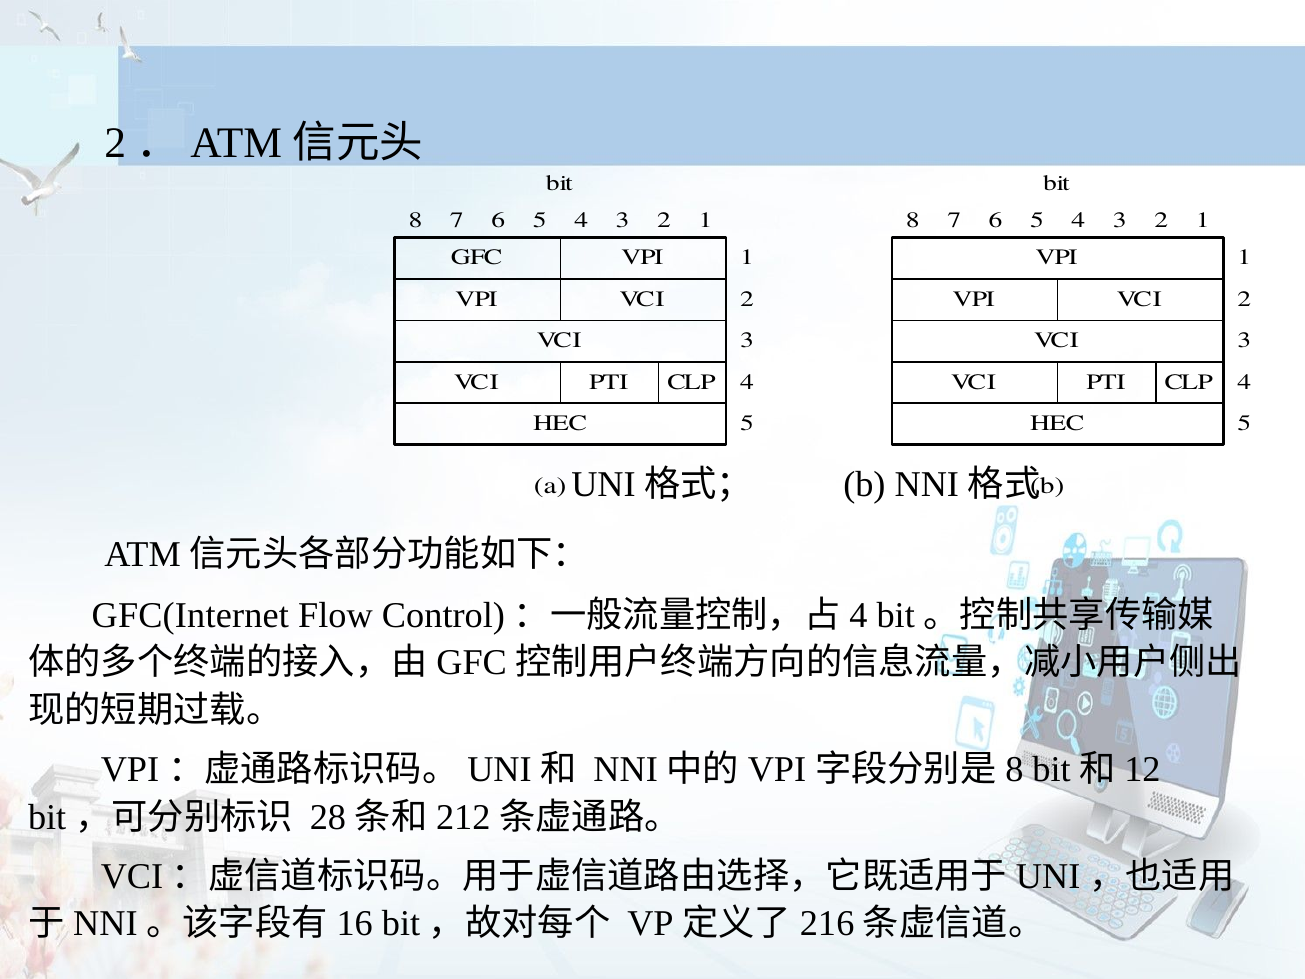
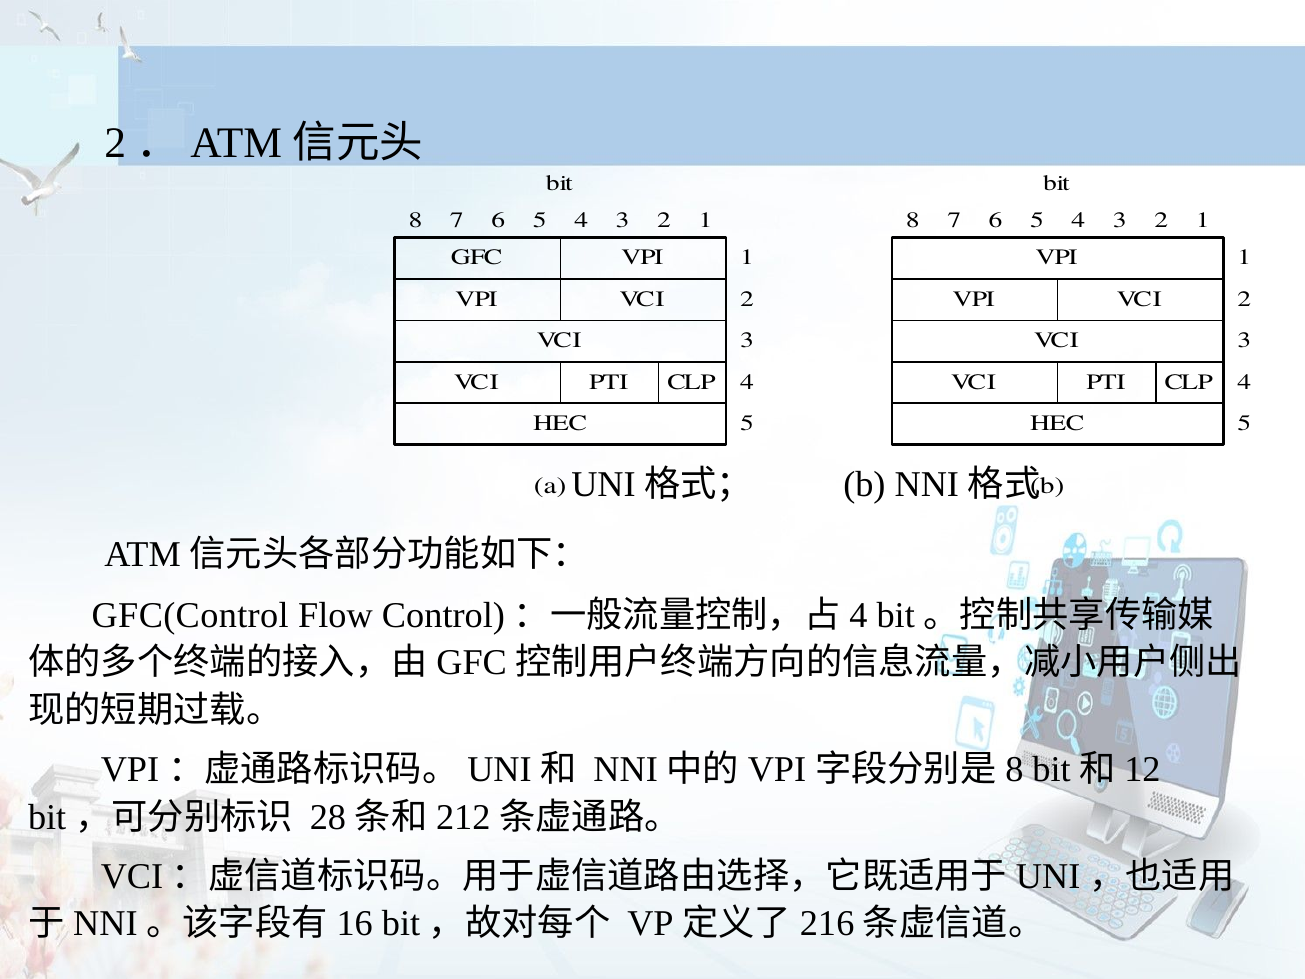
GFC(Internet: GFC(Internet -> GFC(Control (190, 615)
